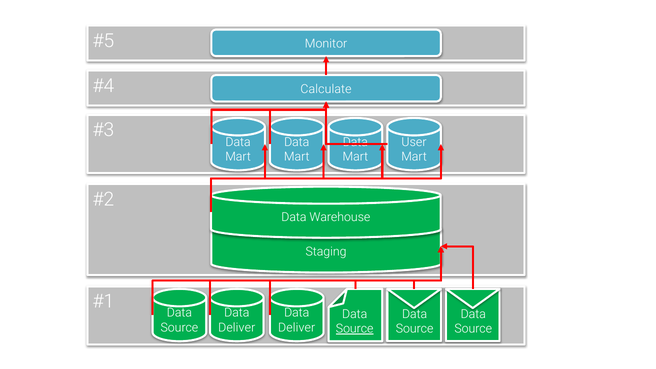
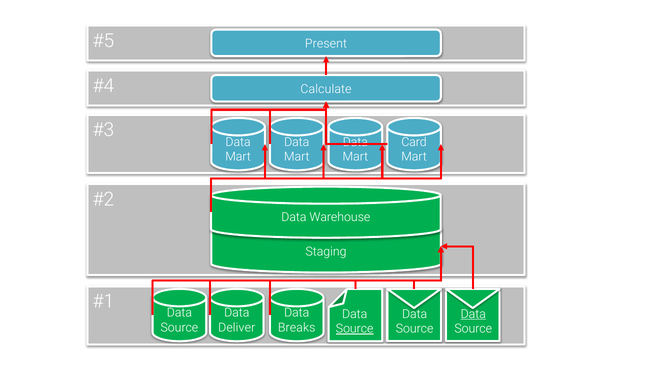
Monitor: Monitor -> Present (326, 44)
User: User -> Card (414, 142)
Data underline: none -> present (473, 314)
Deliver: Deliver -> Breaks (297, 328)
